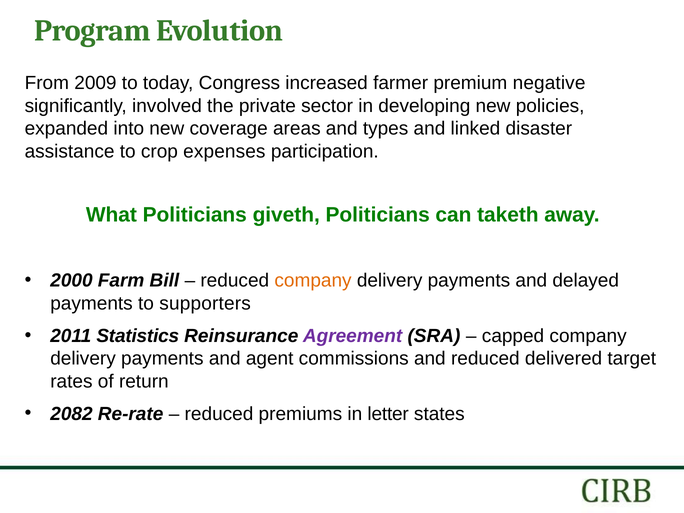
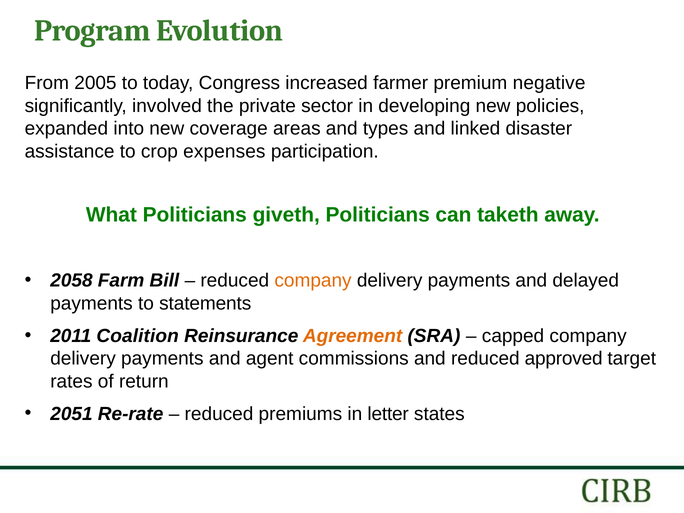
2009: 2009 -> 2005 (95, 83)
2000: 2000 -> 2058 (71, 281)
supporters: supporters -> statements (205, 303)
Statistics: Statistics -> Coalition (138, 336)
Agreement colour: purple -> orange (353, 336)
delivered: delivered -> approved (564, 359)
2082: 2082 -> 2051 (71, 414)
